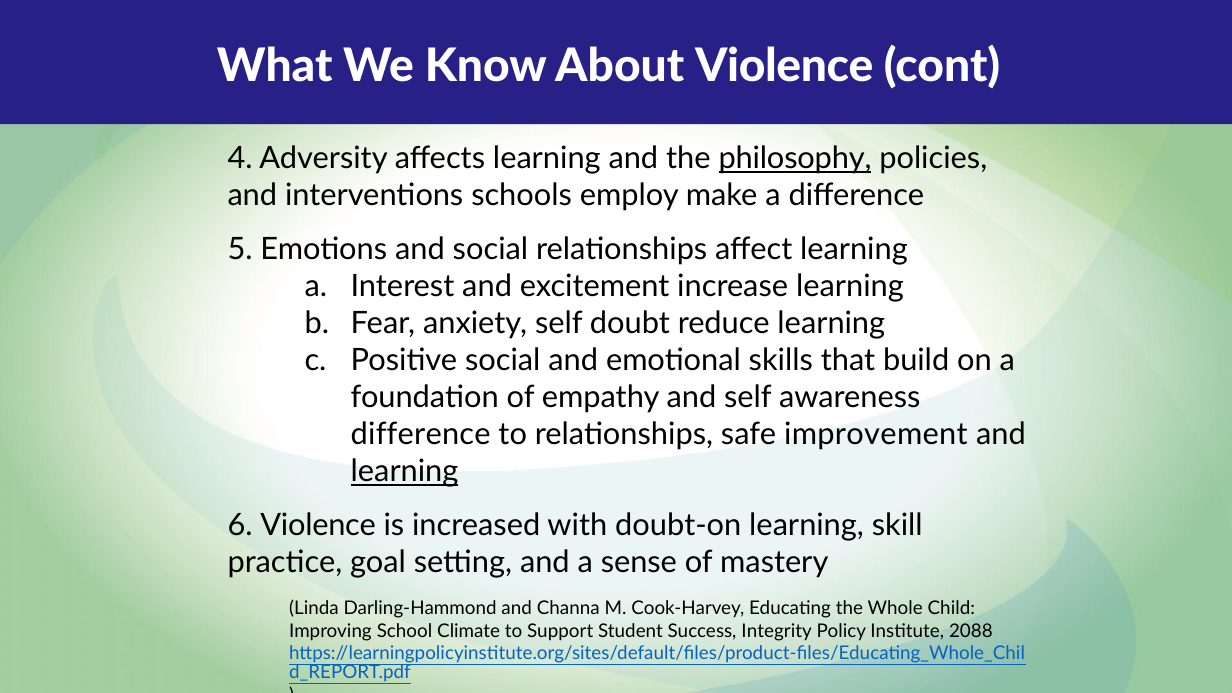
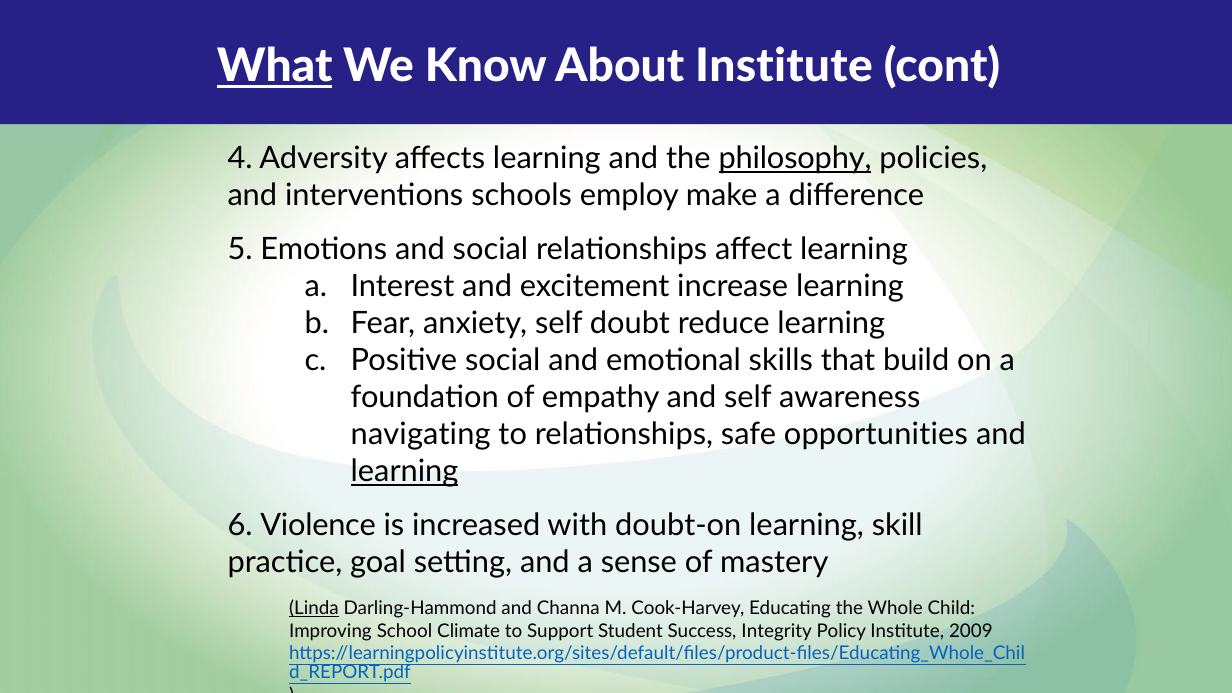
What underline: none -> present (275, 67)
About Violence: Violence -> Institute (784, 67)
difference: difference -> navigating (421, 434)
improvement: improvement -> opportunities (876, 434)
Linda underline: none -> present (314, 609)
2088: 2088 -> 2009 (971, 631)
